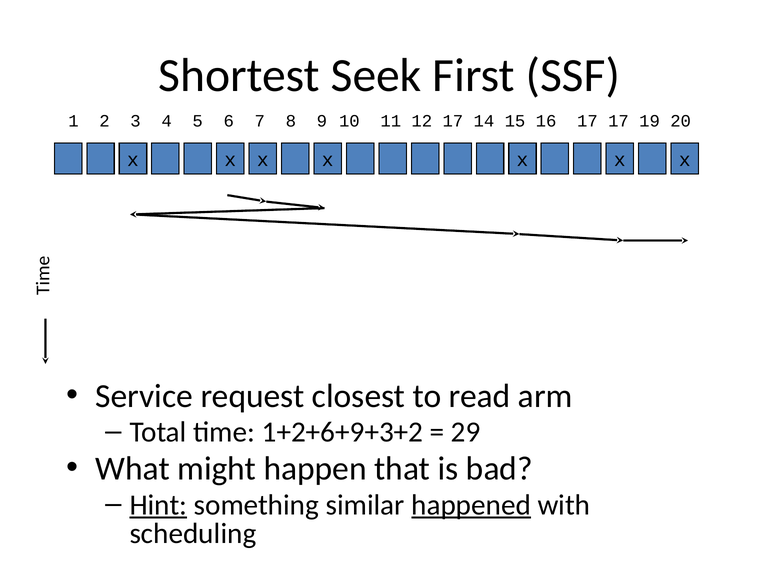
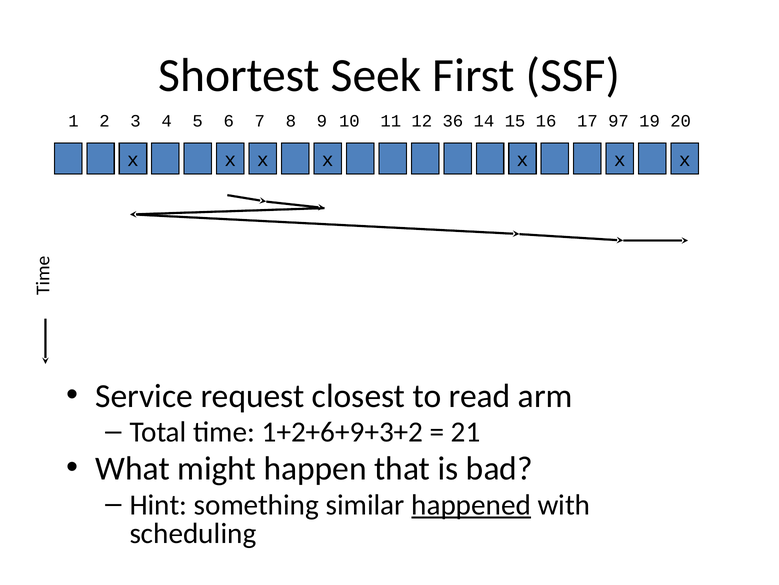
12 17: 17 -> 36 (453, 121)
17 17: 17 -> 97 (619, 121)
29: 29 -> 21 (466, 432)
Hint underline: present -> none (158, 504)
